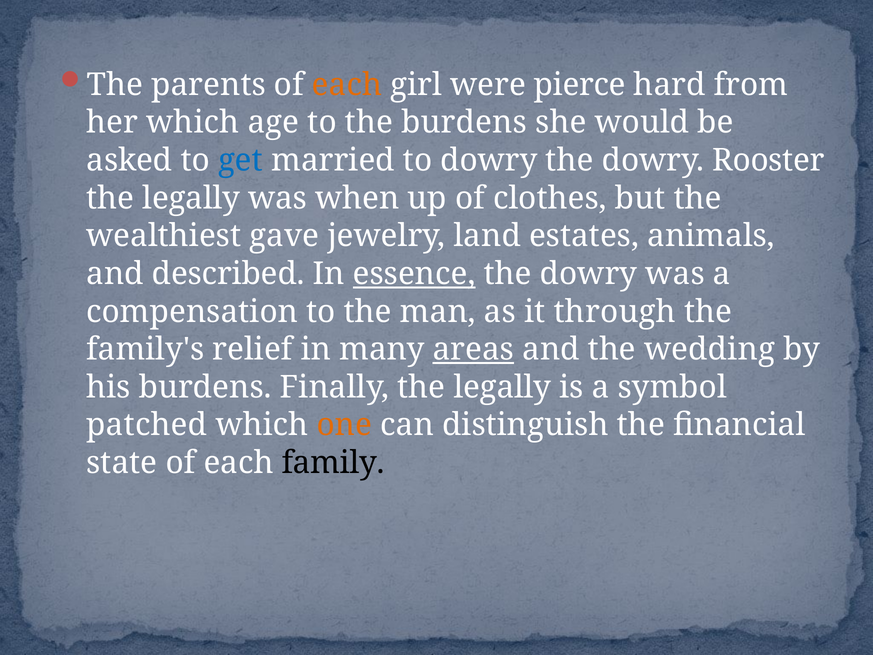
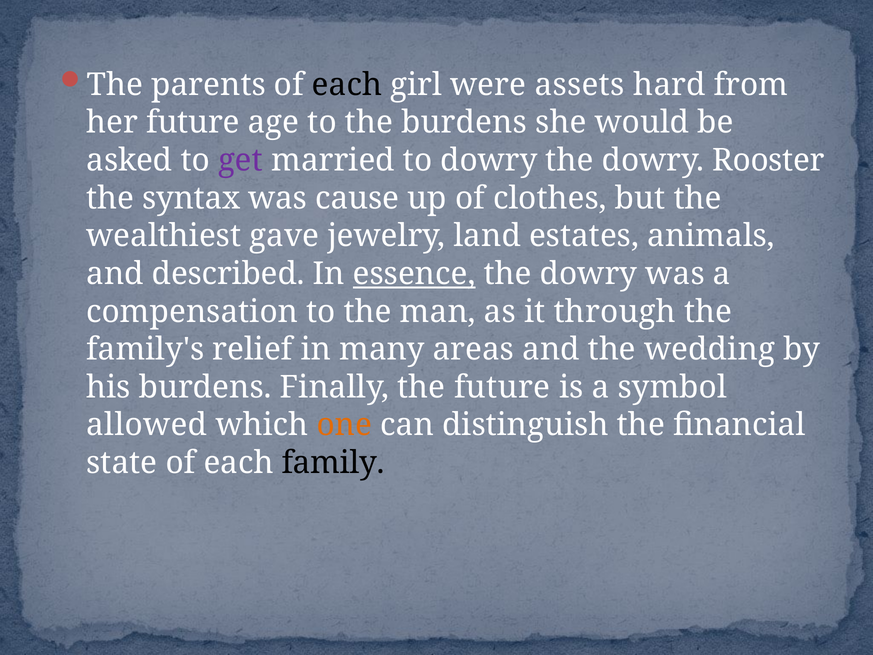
each colour: orange -> black (347, 85)
pierce: pierce -> assets (580, 85)
her which: which -> future (193, 122)
get colour: blue -> purple (240, 160)
legally: legally -> syntax (191, 198)
when: when -> cause (357, 198)
areas underline: present -> none (473, 349)
Finally the legally: legally -> future (502, 387)
patched: patched -> allowed (147, 425)
